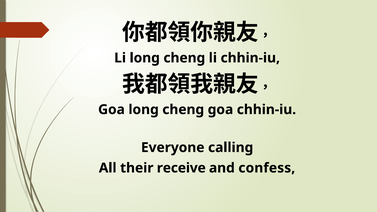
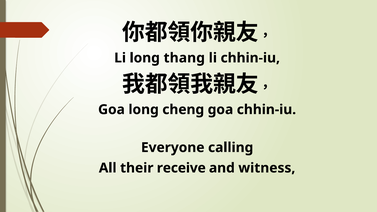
Li long cheng: cheng -> thang (184, 58)
confess: confess -> witness (267, 168)
